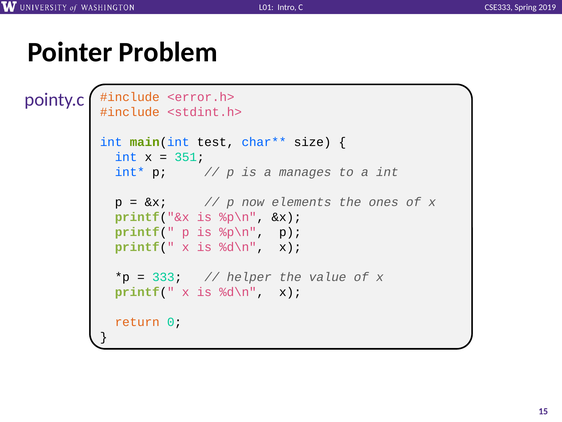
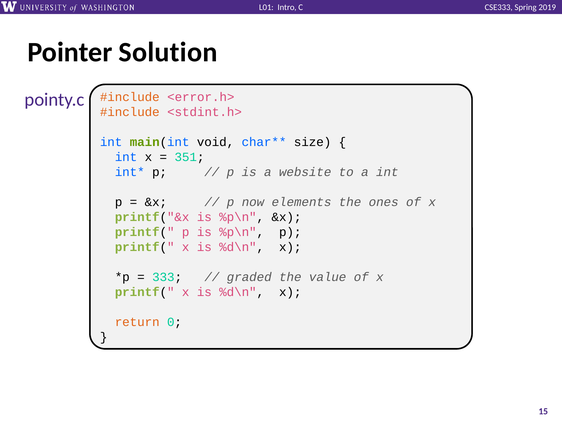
Problem: Problem -> Solution (168, 52)
test: test -> void (216, 142)
manages: manages -> website (305, 172)
helper: helper -> graded (249, 277)
